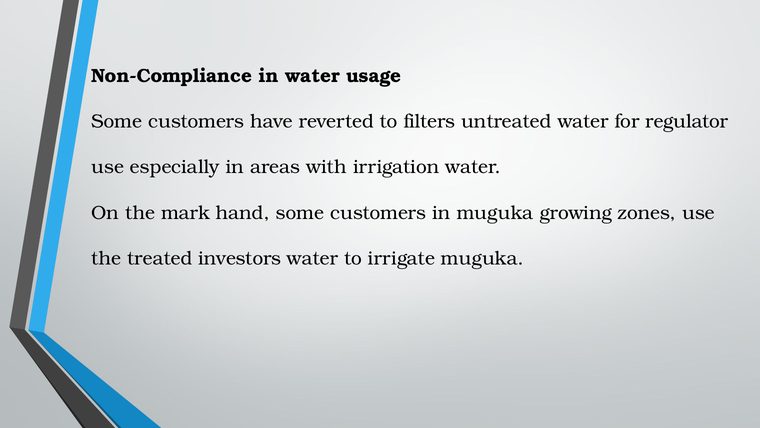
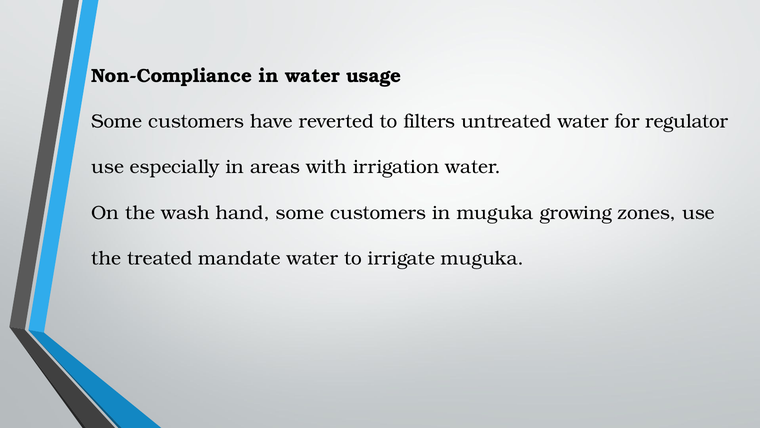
mark: mark -> wash (185, 213)
investors: investors -> mandate (240, 258)
